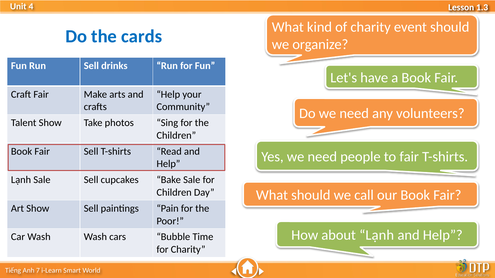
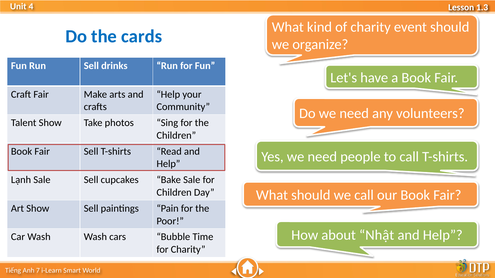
to fair: fair -> call (409, 157)
about Lạnh: Lạnh -> Nhật (377, 236)
